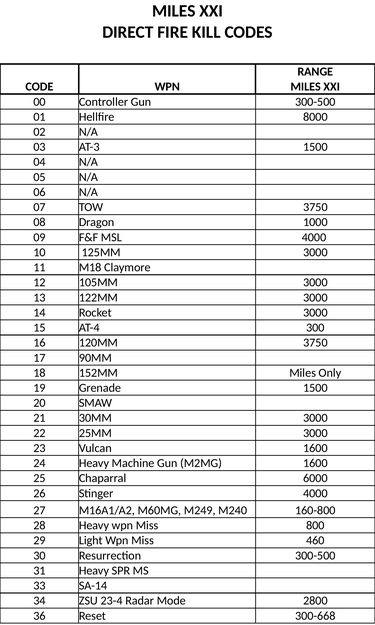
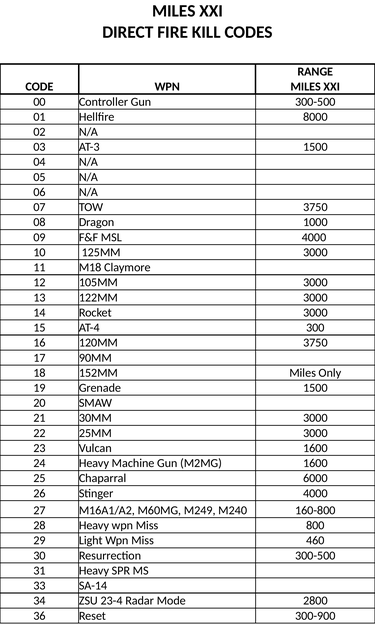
300-668: 300-668 -> 300-900 (315, 616)
